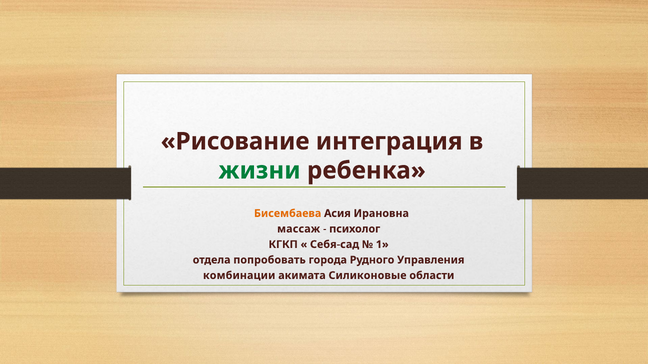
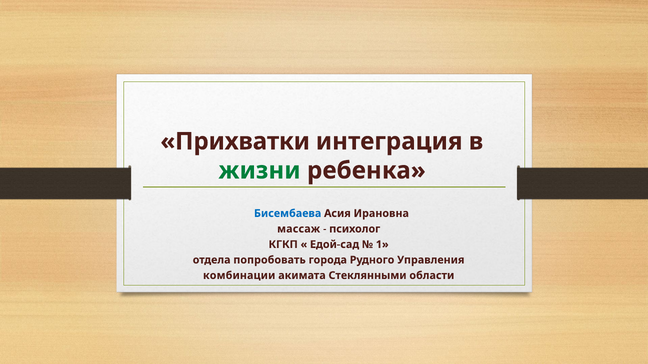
Рисование: Рисование -> Прихватки (235, 142)
Бисембаева colour: orange -> blue (288, 214)
Себя-сад: Себя-сад -> Едой-сад (335, 245)
Силиконовые: Силиконовые -> Стеклянными (368, 276)
